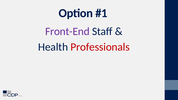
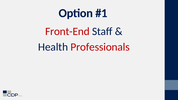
Front-End colour: purple -> red (67, 31)
